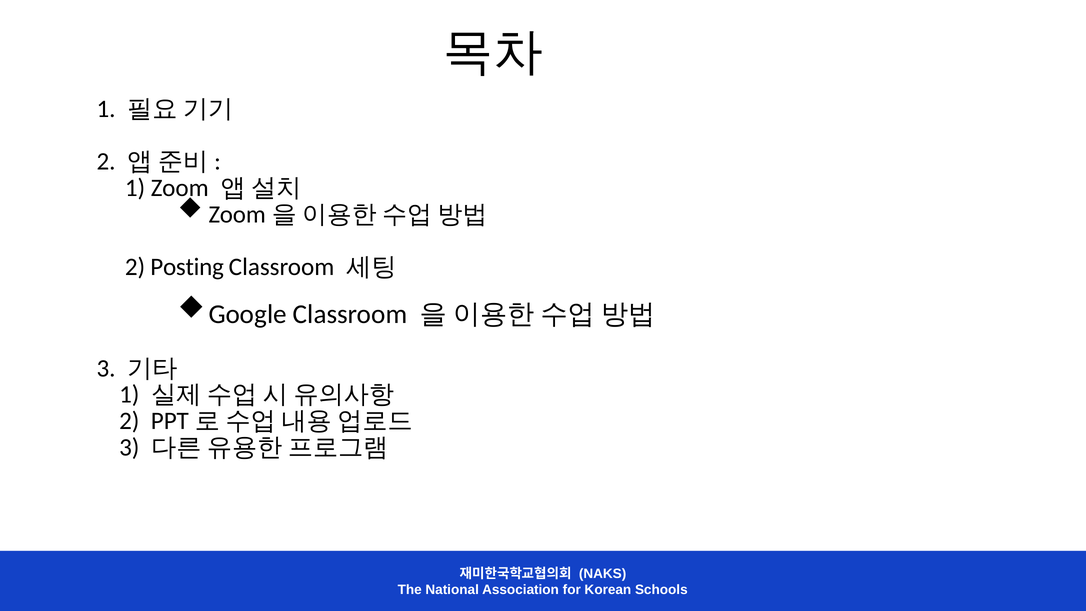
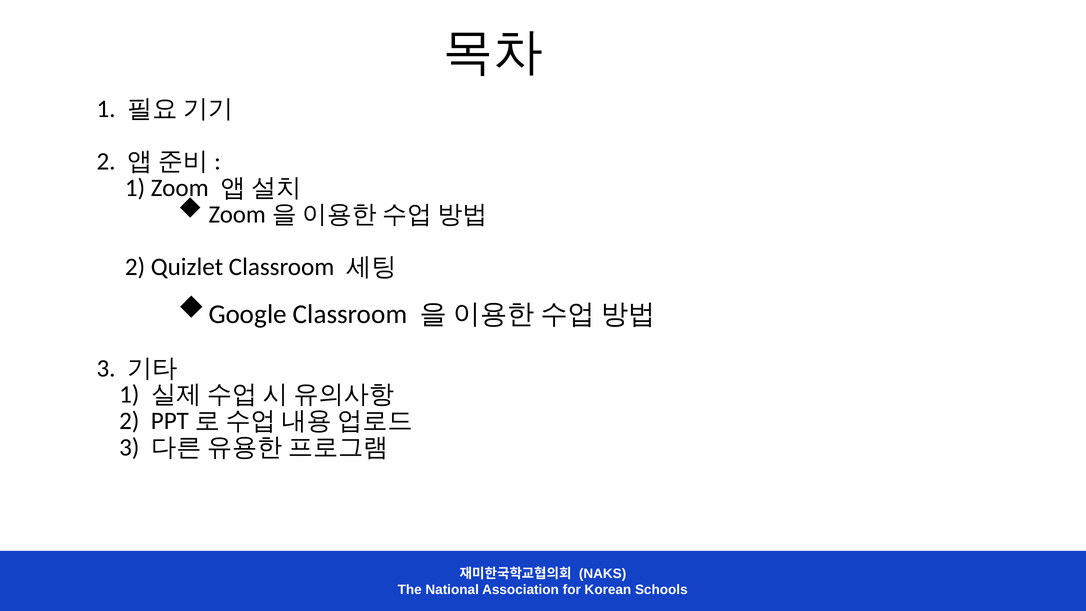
Posting: Posting -> Quizlet (187, 267)
